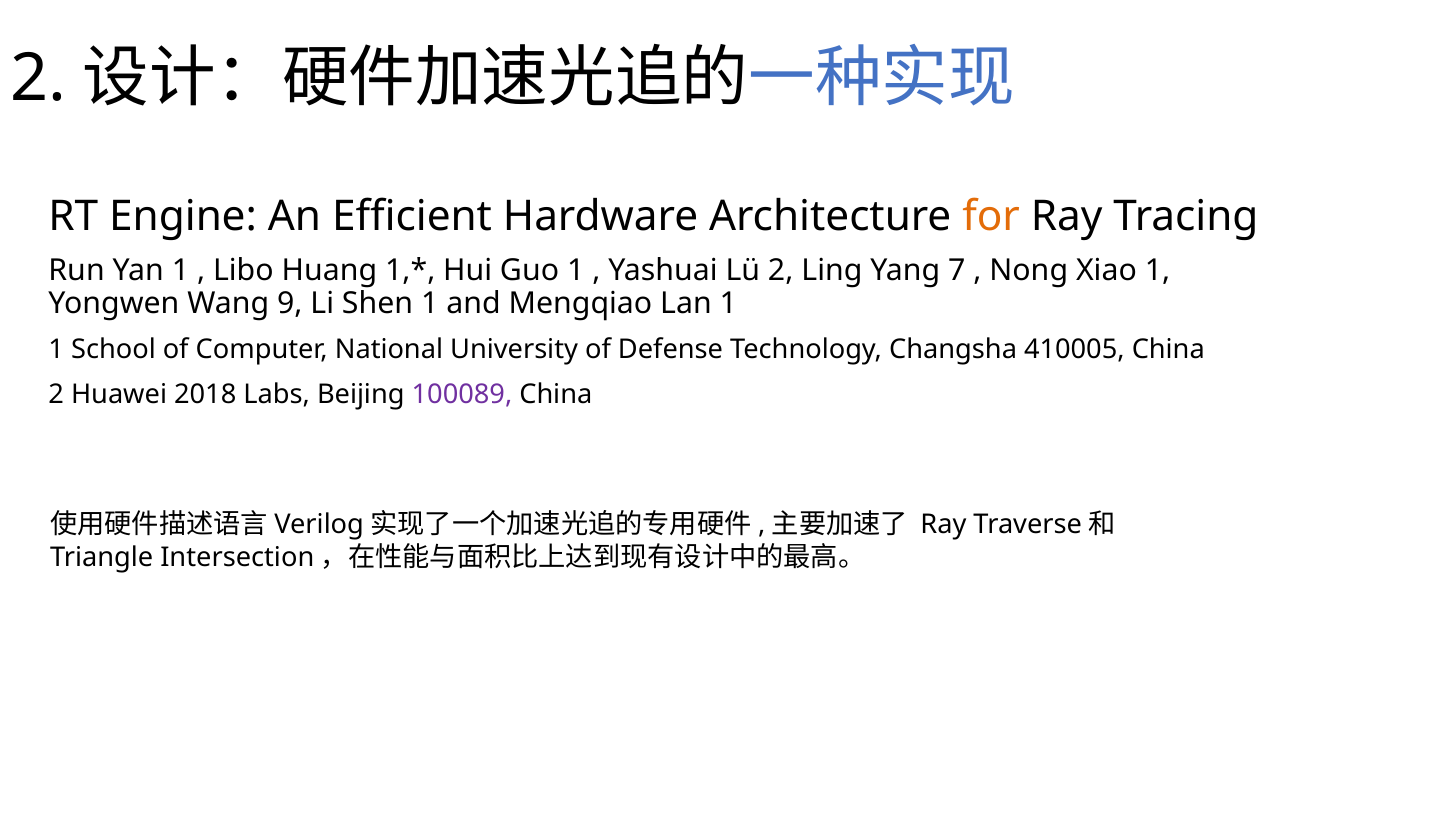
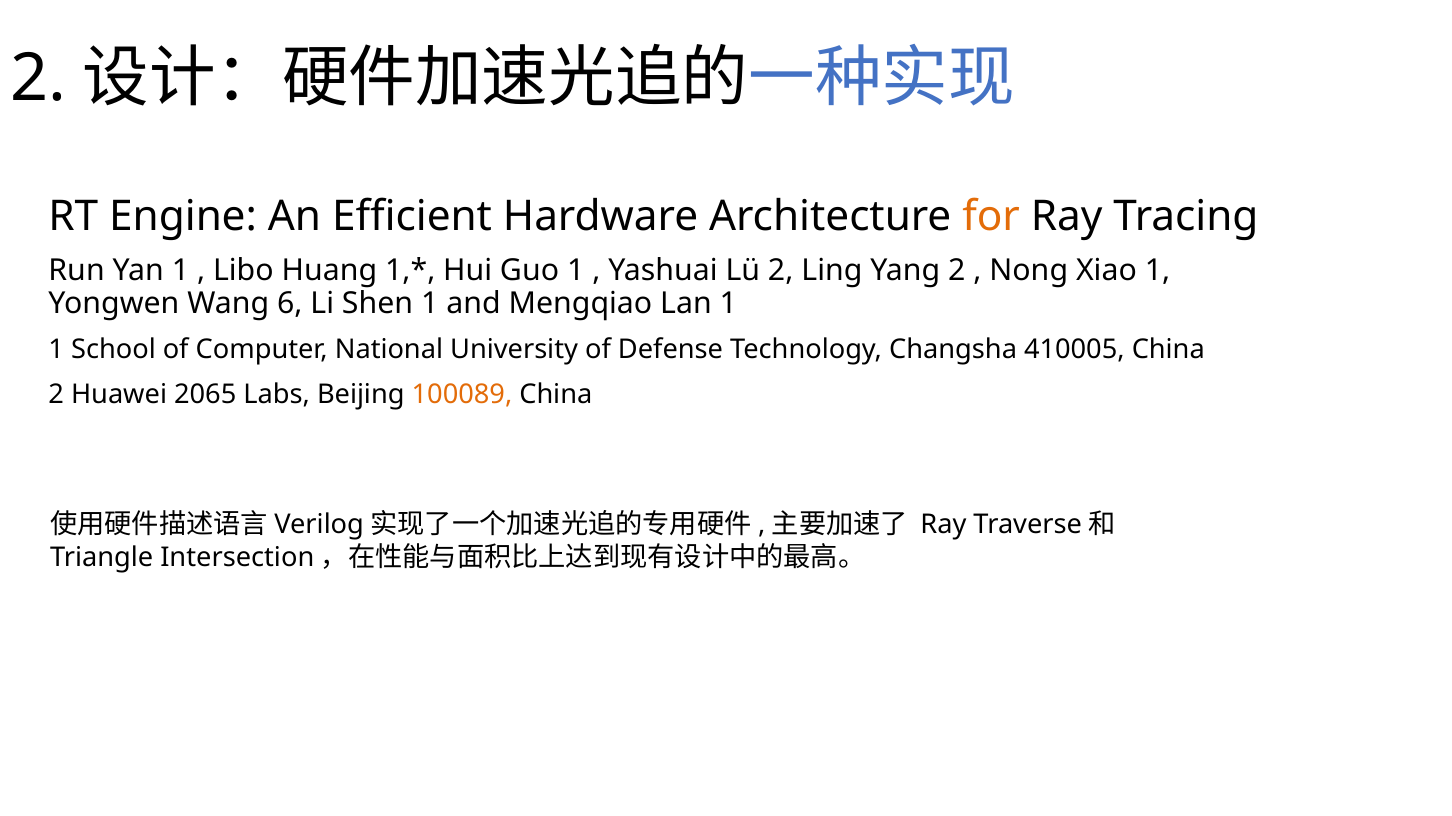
Yang 7: 7 -> 2 (957, 271)
9: 9 -> 6 (290, 304)
2018: 2018 -> 2065 (205, 394)
100089 colour: purple -> orange (462, 394)
